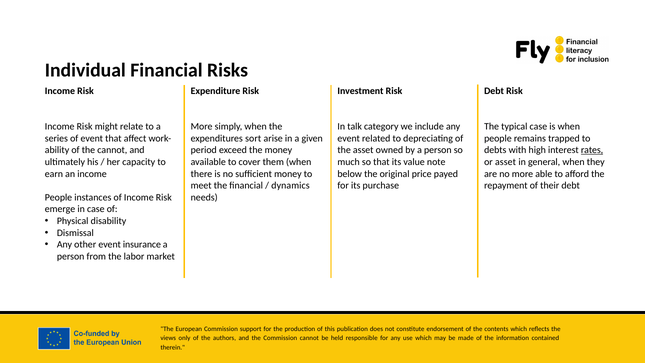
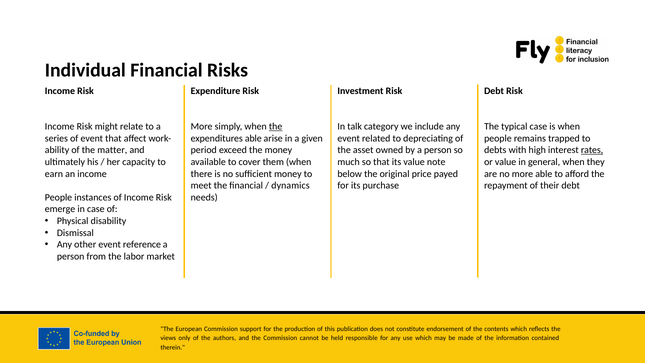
the underline: none -> present (276, 126)
expenditures sort: sort -> able (253, 138)
the cannot: cannot -> matter (112, 150)
or asset: asset -> value (506, 162)
insurance: insurance -> reference (142, 245)
